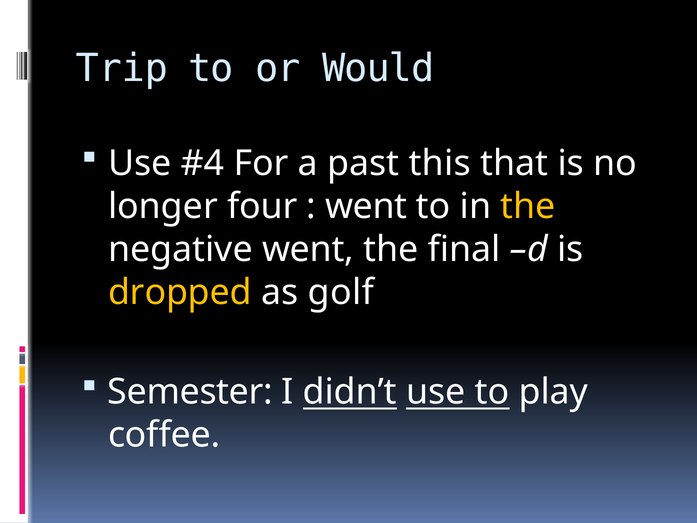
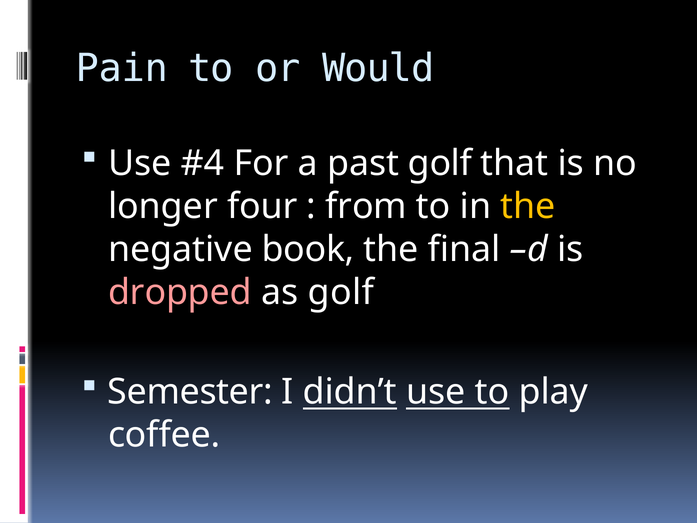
Trip: Trip -> Pain (122, 68)
past this: this -> golf (440, 164)
went: went -> from (366, 206)
negative went: went -> book (308, 249)
dropped colour: yellow -> pink (180, 292)
